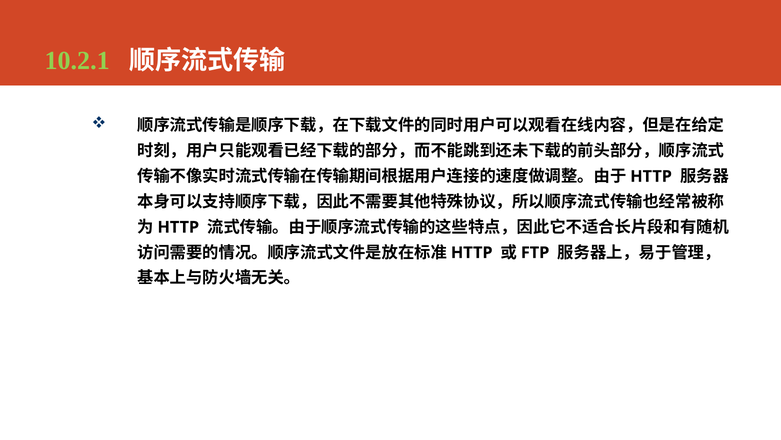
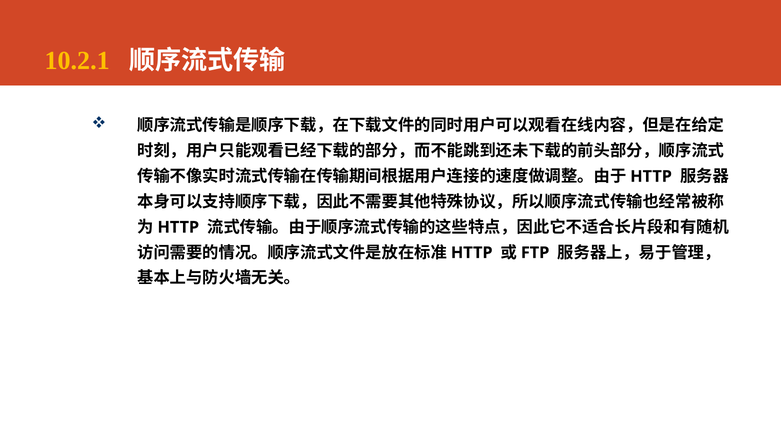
10.2.1 colour: light green -> yellow (77, 61)
